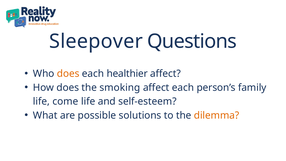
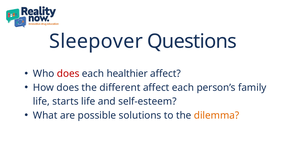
does colour: orange -> red (68, 74)
smoking: smoking -> different (120, 88)
come: come -> starts (65, 101)
